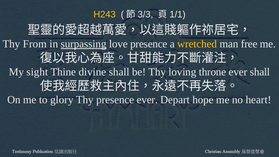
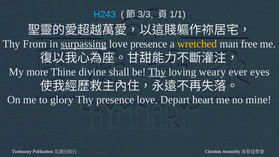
H243 colour: yellow -> light blue (105, 15)
sight: sight -> more (37, 72)
Thy underline: none -> present (157, 72)
throne: throne -> weary (212, 72)
ever shall: shall -> eyes (260, 72)
presence ever: ever -> love (147, 100)
hope: hope -> heart (203, 100)
heart: heart -> mine (259, 100)
